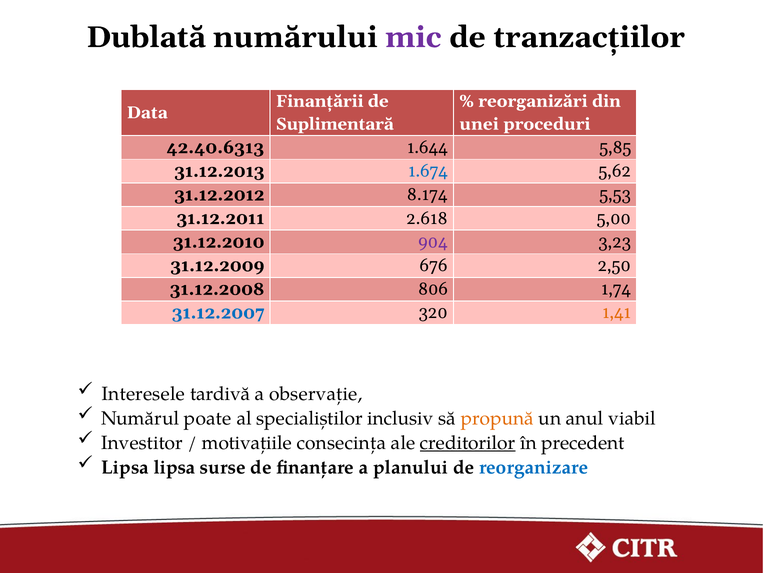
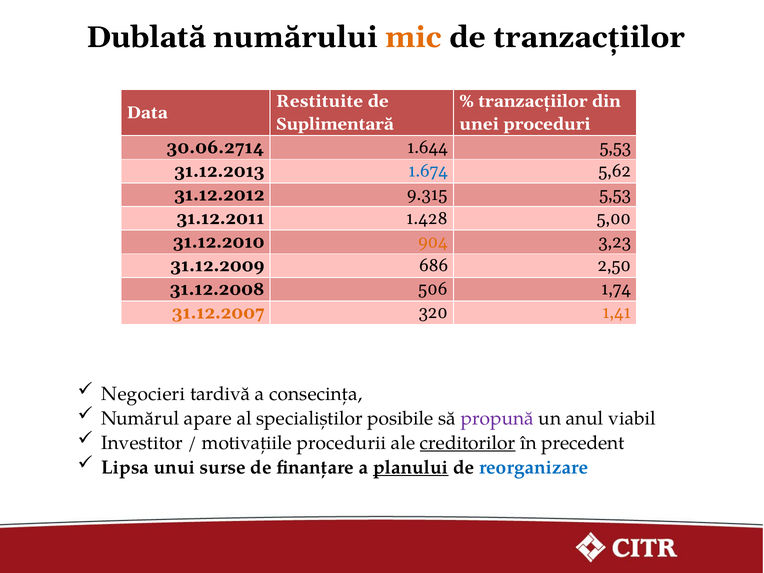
mic colour: purple -> orange (413, 37)
Finanțării: Finanțării -> Restituite (320, 101)
reorganizări: reorganizări -> tranzacțiilor (533, 101)
42.40.6313: 42.40.6313 -> 30.06.2714 (215, 148)
1.644 5,85: 5,85 -> 5,53 (615, 148)
8.174: 8.174 -> 9.315 (427, 195)
2.618: 2.618 -> 1.428 (427, 218)
904 colour: purple -> orange (433, 242)
676: 676 -> 686 (434, 266)
806: 806 -> 506 (433, 289)
31.12.2007 colour: blue -> orange (218, 313)
Interesele: Interesele -> Negocieri (143, 394)
observație: observație -> consecința (316, 394)
poate: poate -> apare (208, 418)
inclusiv: inclusiv -> posibile (400, 418)
propună colour: orange -> purple (497, 418)
consecința: consecința -> procedurii (341, 443)
Lipsa lipsa: lipsa -> unui (174, 467)
planului underline: none -> present (411, 467)
